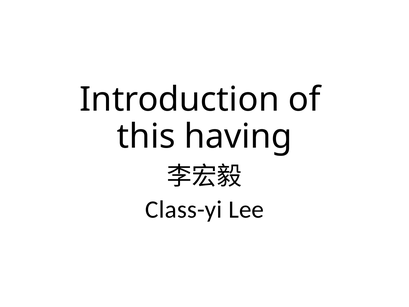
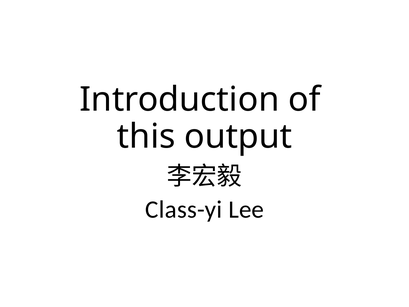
having: having -> output (238, 136)
